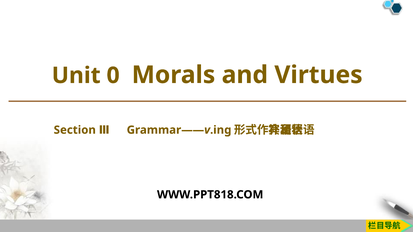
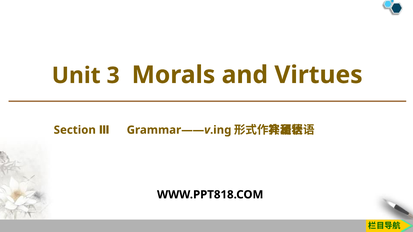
0: 0 -> 3 (113, 76)
